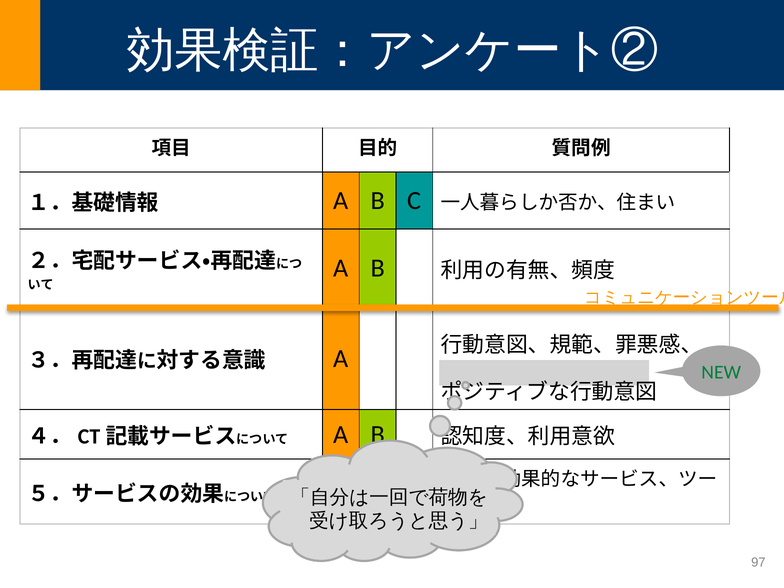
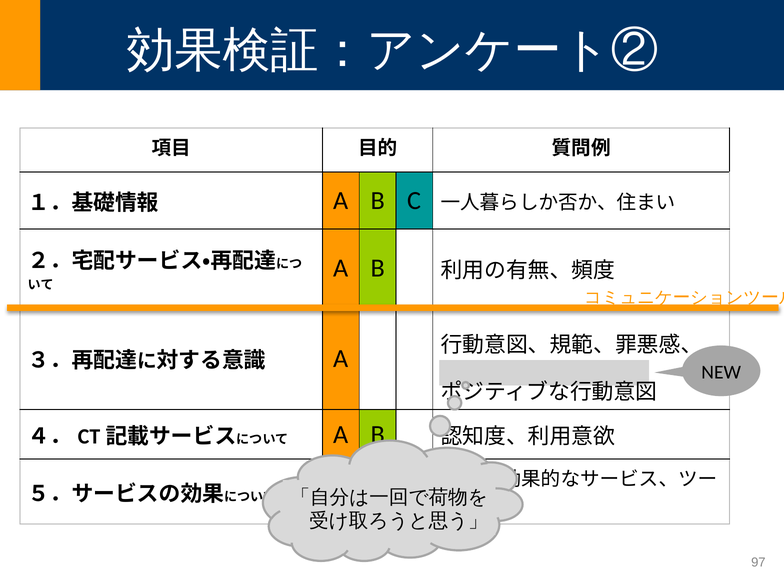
NEW colour: green -> black (721, 372)
